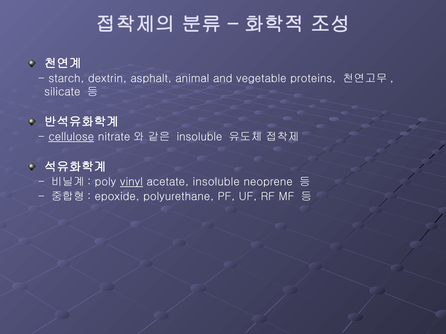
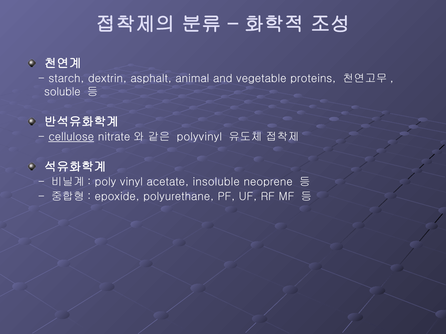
silicate: silicate -> soluble (62, 92)
insoluble: insoluble -> polyvinyl (199, 137)
vinyl underline: present -> none (131, 182)
